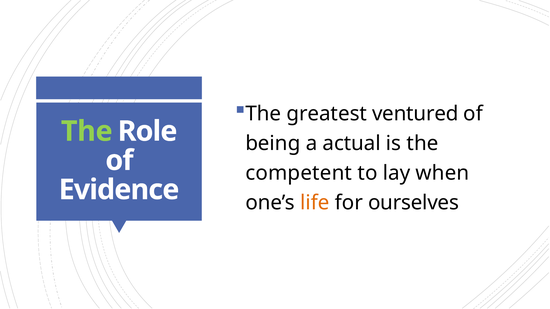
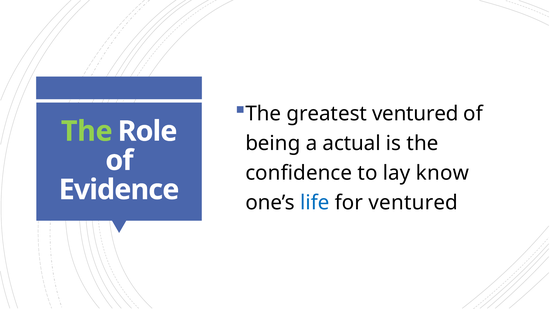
competent: competent -> confidence (299, 173)
when: when -> know (442, 173)
life colour: orange -> blue (315, 203)
for ourselves: ourselves -> ventured (413, 203)
